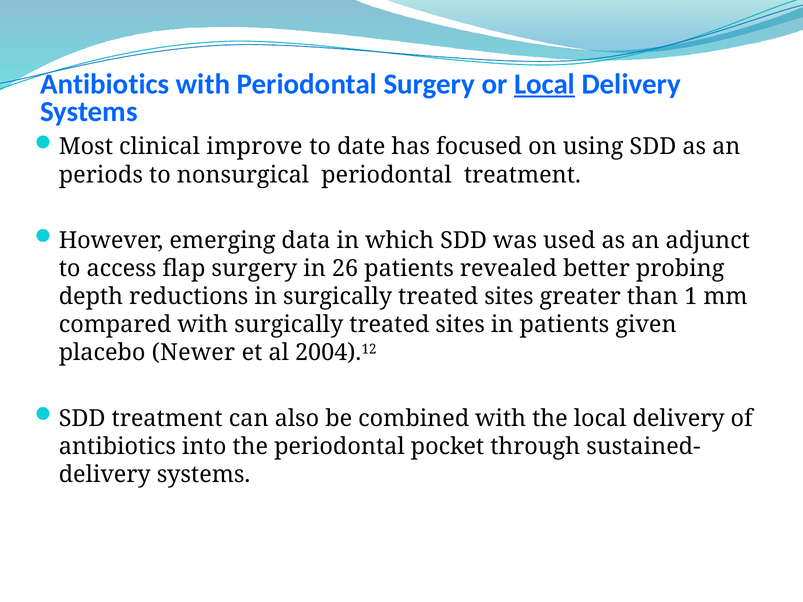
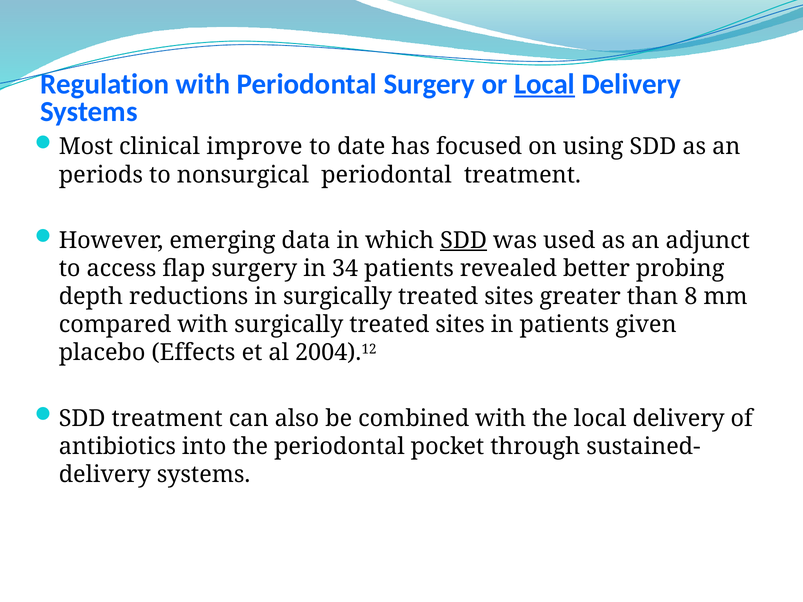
Antibiotics: Antibiotics -> Regulation (105, 84)
SDD underline: none -> present (464, 240)
26: 26 -> 34 (345, 269)
1: 1 -> 8 (691, 297)
Newer: Newer -> Effects (193, 353)
